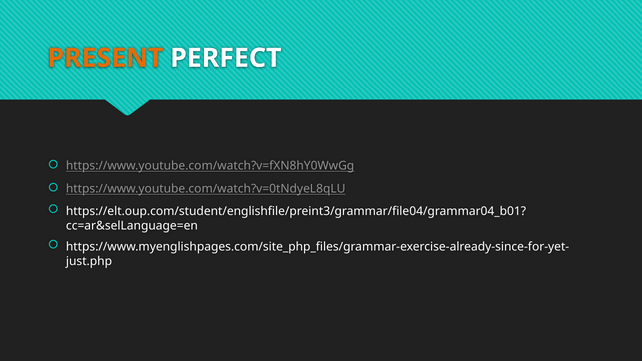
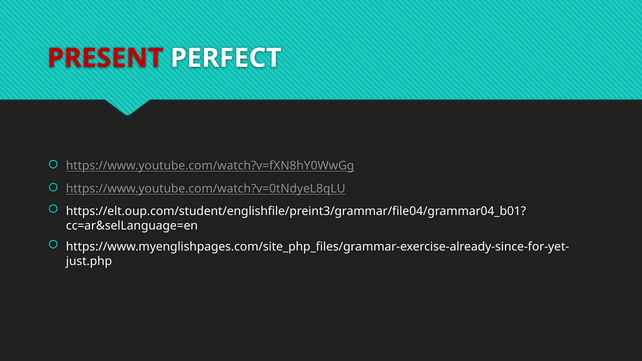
PRESENT colour: orange -> red (105, 58)
